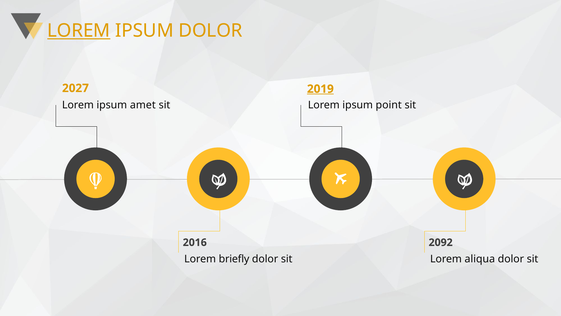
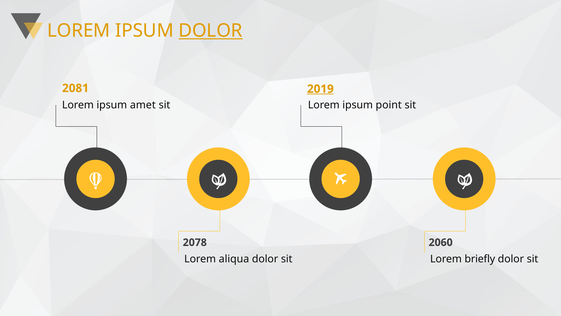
LOREM underline: present -> none (79, 31)
DOLOR underline: none -> present (211, 31)
2027: 2027 -> 2081 (75, 88)
2016: 2016 -> 2078 (195, 242)
2092: 2092 -> 2060 (441, 242)
briefly: briefly -> aliqua (234, 259)
aliqua: aliqua -> briefly (480, 259)
